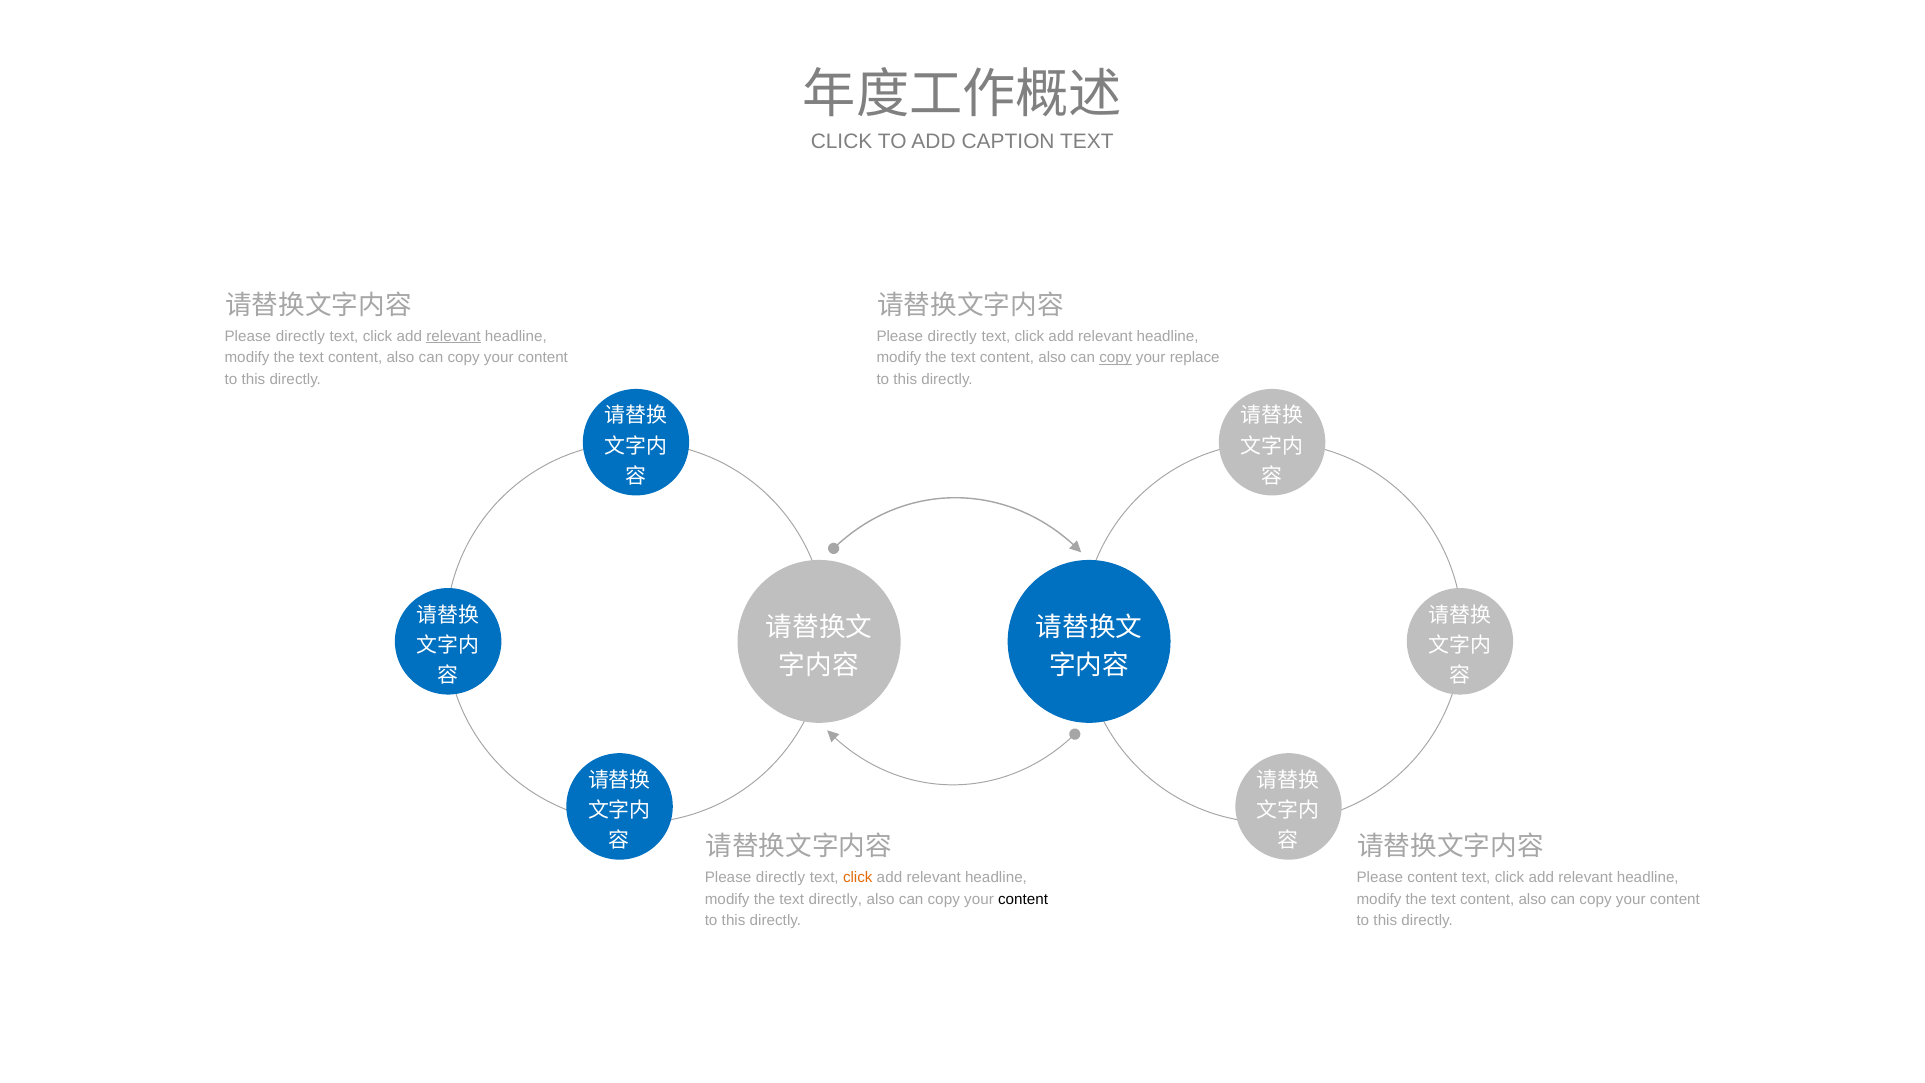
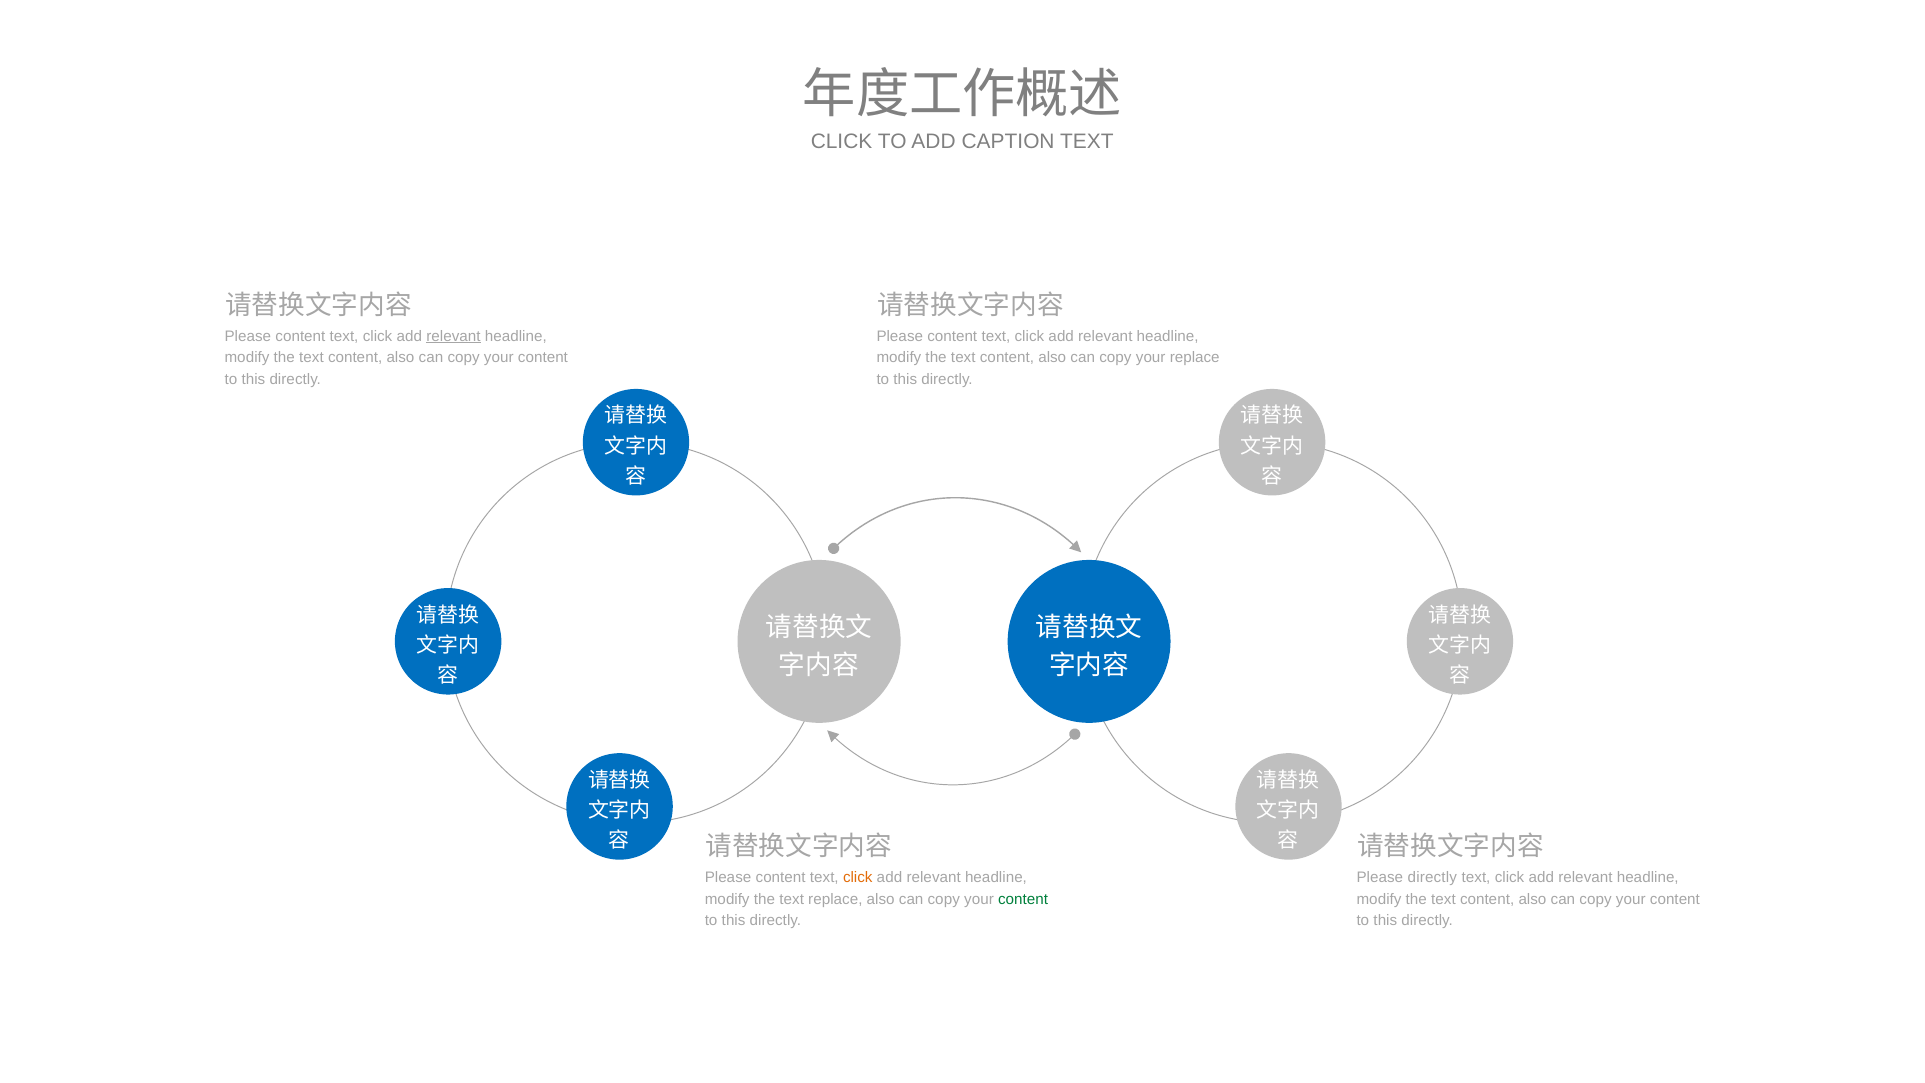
directly: directly -> content (300, 336)
directly: directly -> content (952, 336)
copy underline: present -> none (1115, 358)
directly: directly -> content (781, 877)
Please content: content -> directly (1432, 877)
text directly: directly -> replace (835, 899)
content colour: black -> green (1023, 899)
